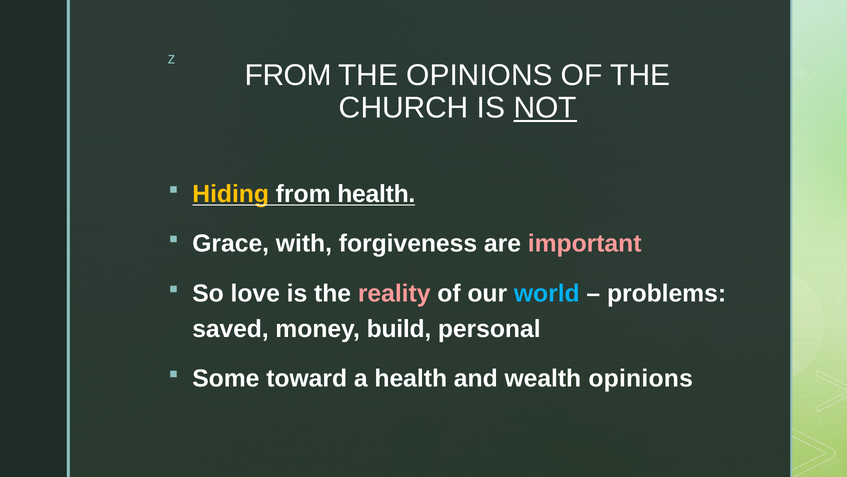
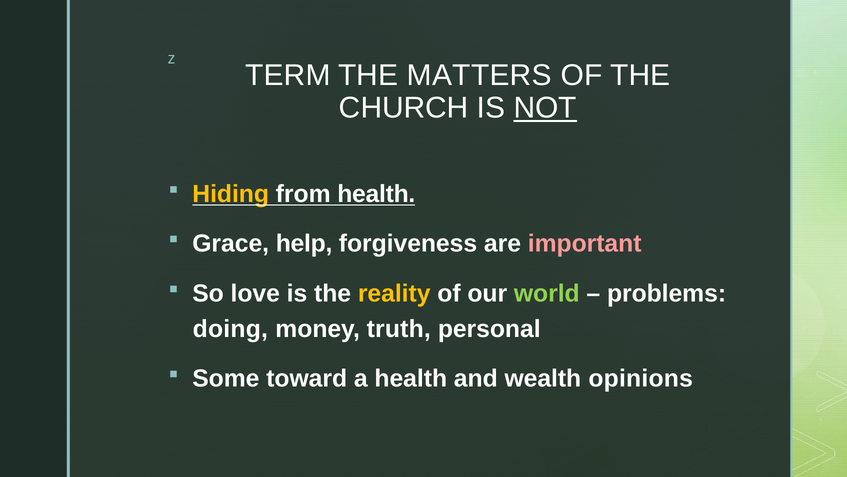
FROM: FROM -> TERM (288, 75)
THE OPINIONS: OPINIONS -> MATTERS (479, 75)
with: with -> help (304, 244)
reality colour: pink -> yellow (394, 293)
world colour: light blue -> light green (547, 293)
saved: saved -> doing (230, 329)
build: build -> truth (399, 329)
